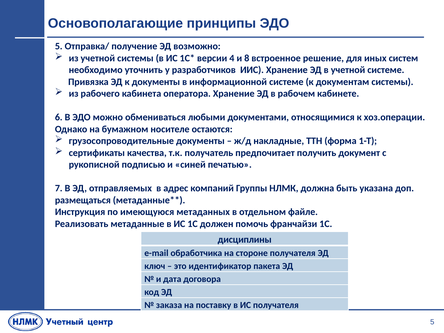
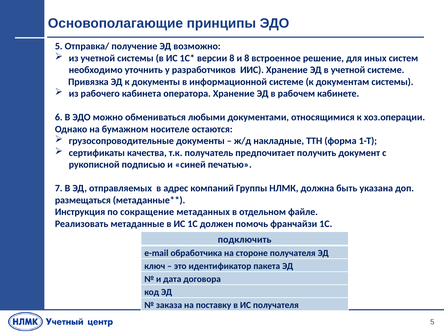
версии 4: 4 -> 8 (232, 58)
имеющуюся: имеющуюся -> сокращение (147, 212)
дисциплины: дисциплины -> подключить (245, 240)
